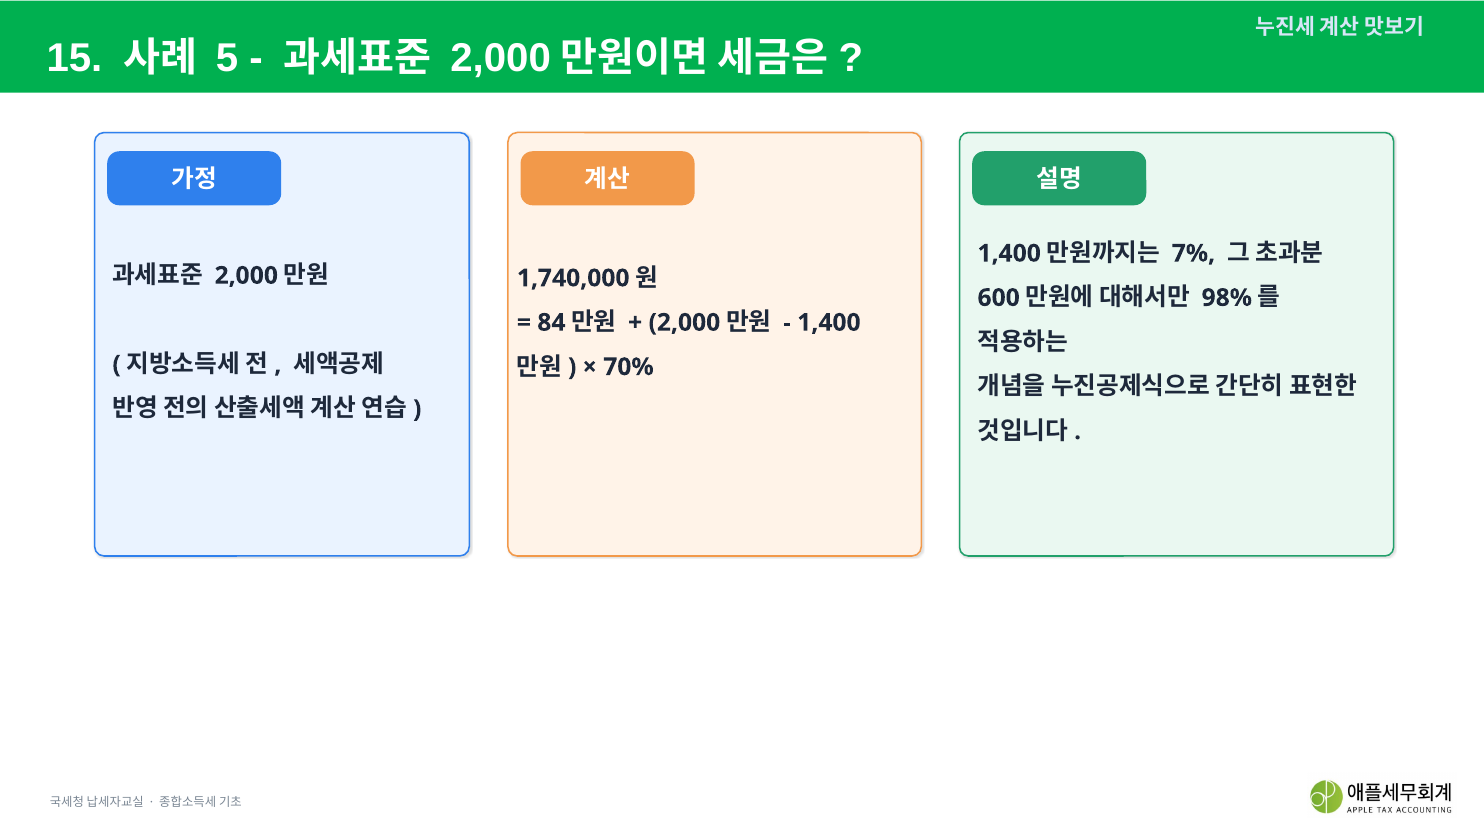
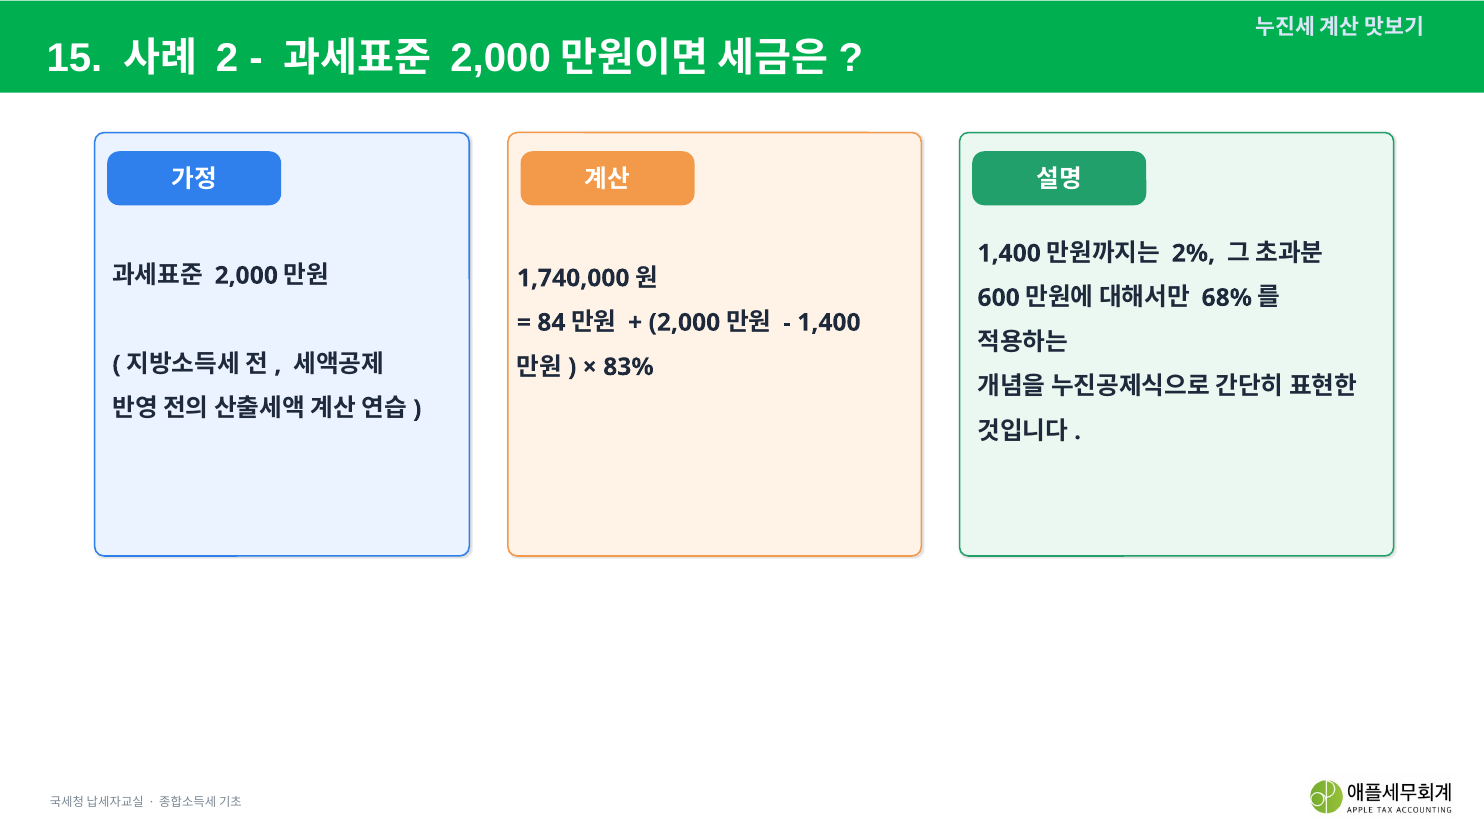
5: 5 -> 2 (227, 59)
7%: 7% -> 2% (1193, 254)
98%: 98% -> 68% (1227, 298)
70%: 70% -> 83% (628, 367)
